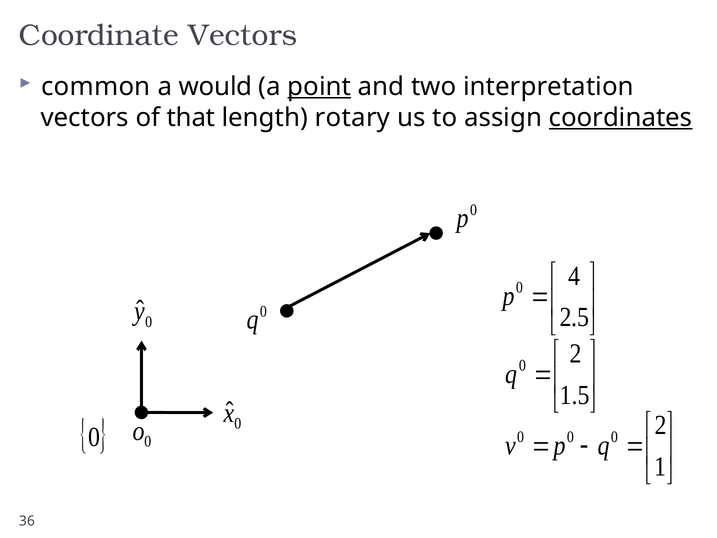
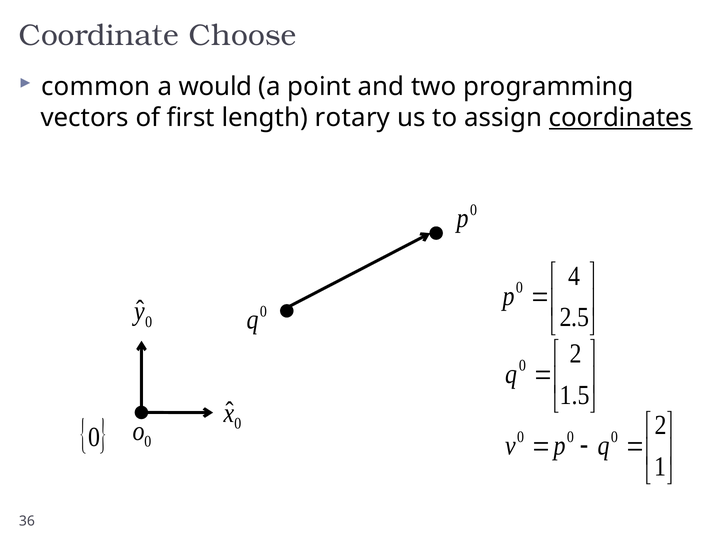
Coordinate Vectors: Vectors -> Choose (243, 35)
point underline: present -> none (319, 87)
interpretation: interpretation -> programming (548, 87)
that: that -> first (191, 118)
